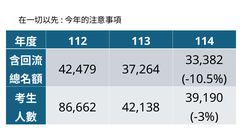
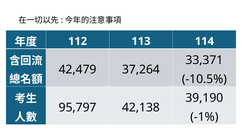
33,382: 33,382 -> 33,371 (204, 60)
86,662: 86,662 -> 95,797 (78, 108)
-3%: -3% -> -1% (204, 117)
